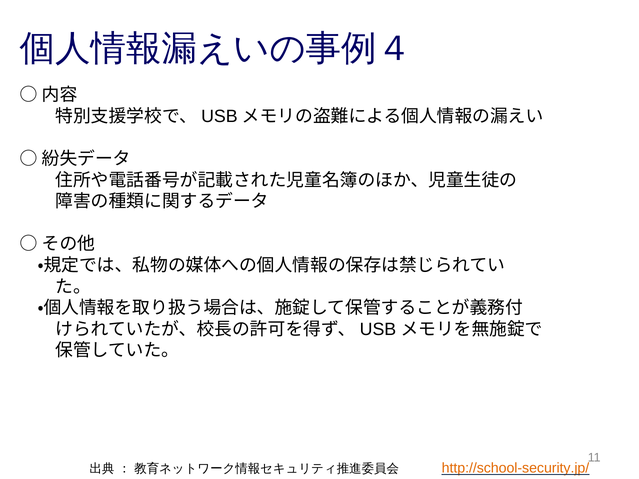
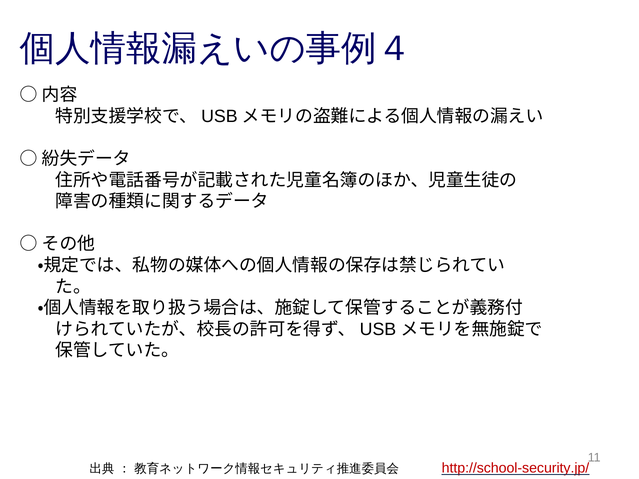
http://school-security.jp/ colour: orange -> red (515, 468)
